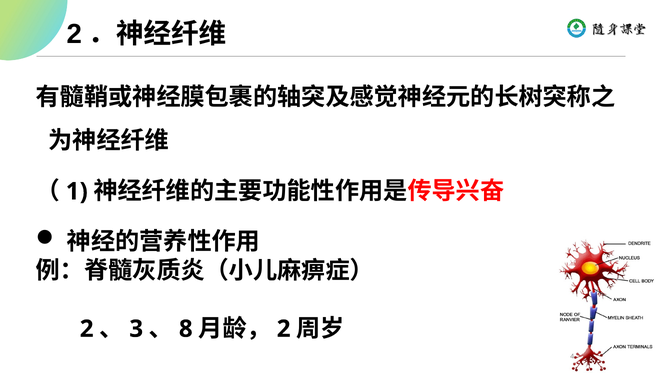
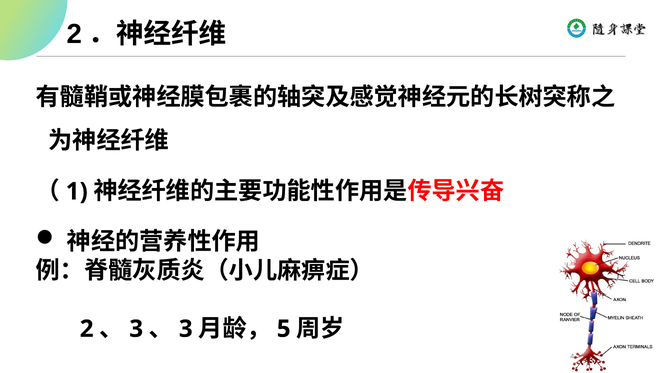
8: 8 -> 3 (186, 328)
2: 2 -> 5 (284, 328)
